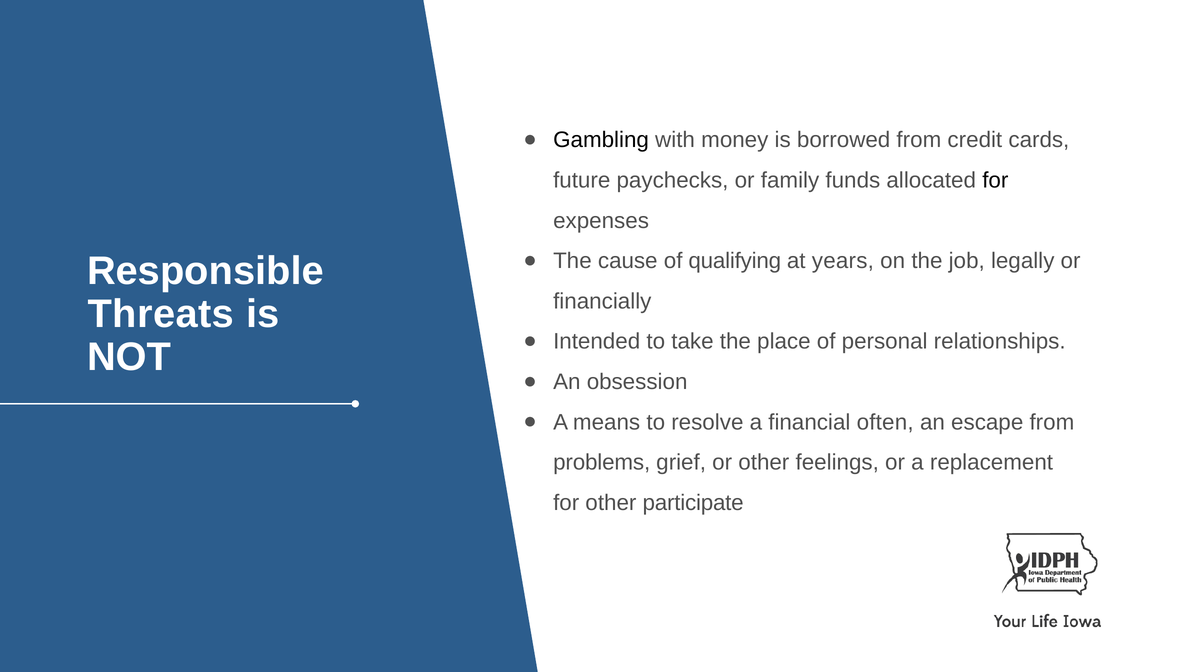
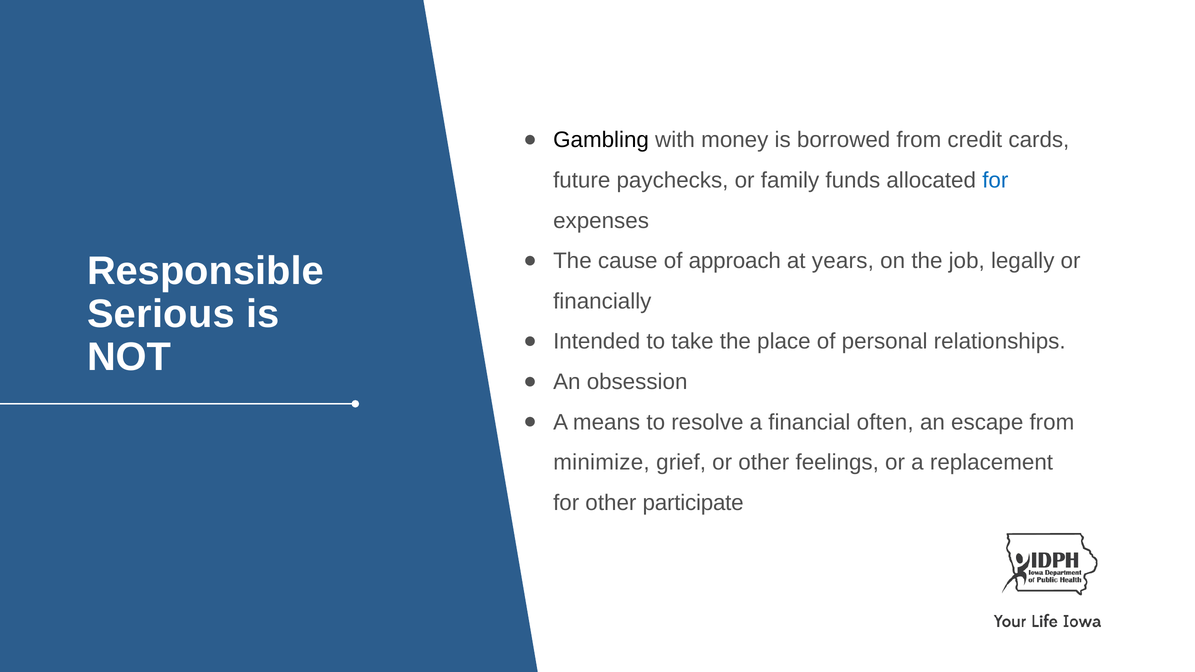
for colour: black -> blue (995, 180)
qualifying: qualifying -> approach (735, 261)
Threats: Threats -> Serious (161, 314)
problems: problems -> minimize (602, 463)
